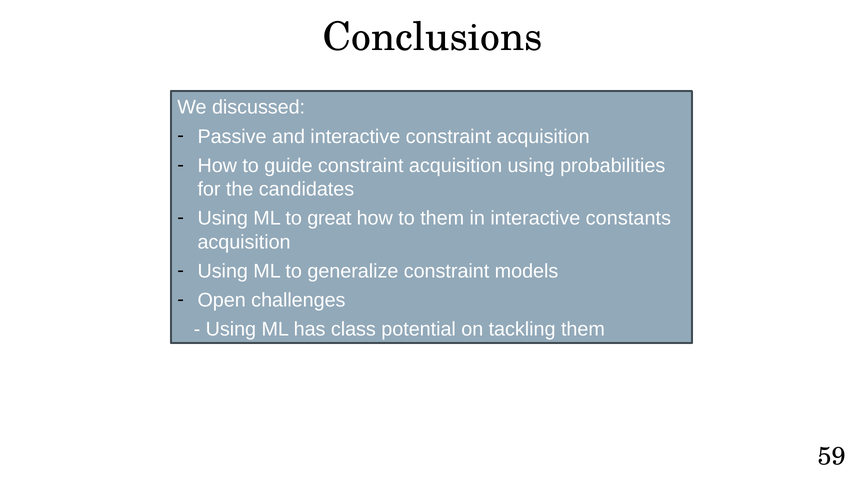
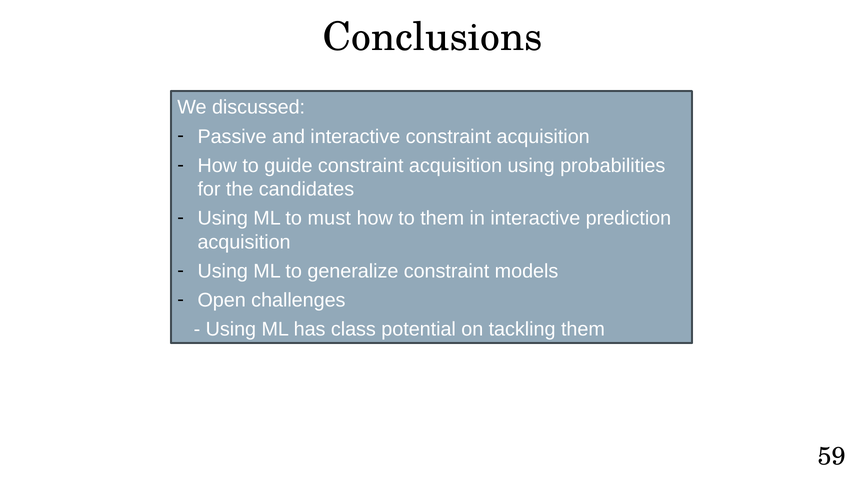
great: great -> must (329, 219)
constants: constants -> prediction (628, 219)
